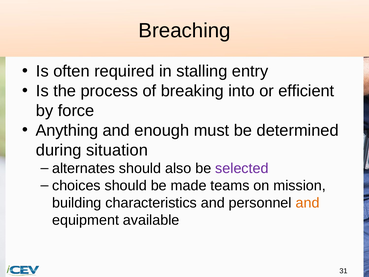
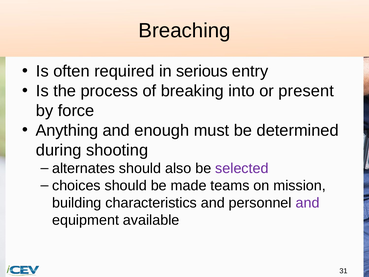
stalling: stalling -> serious (202, 71)
efficient: efficient -> present (306, 91)
situation: situation -> shooting (117, 150)
and colour: orange -> purple (308, 203)
